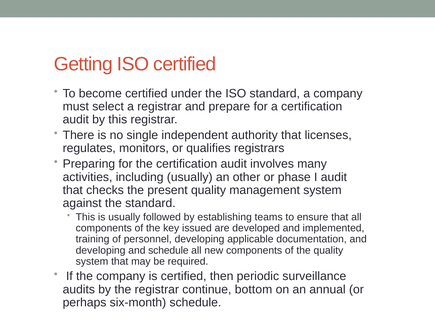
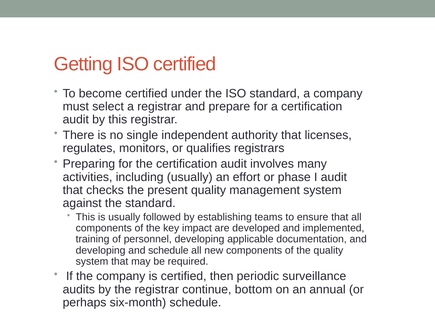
other: other -> effort (247, 177)
issued: issued -> impact (197, 228)
